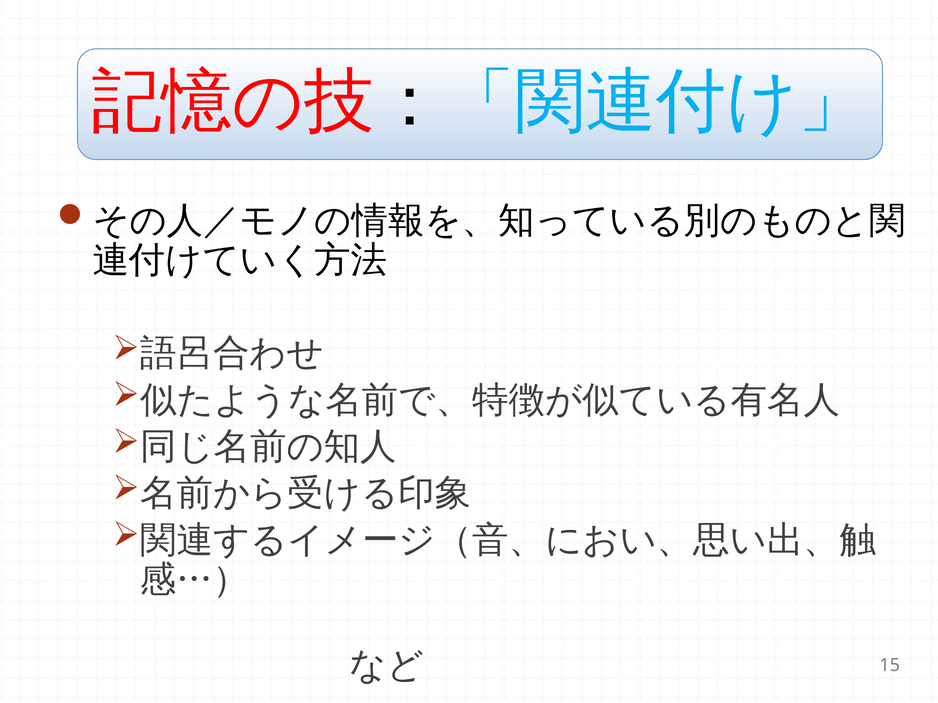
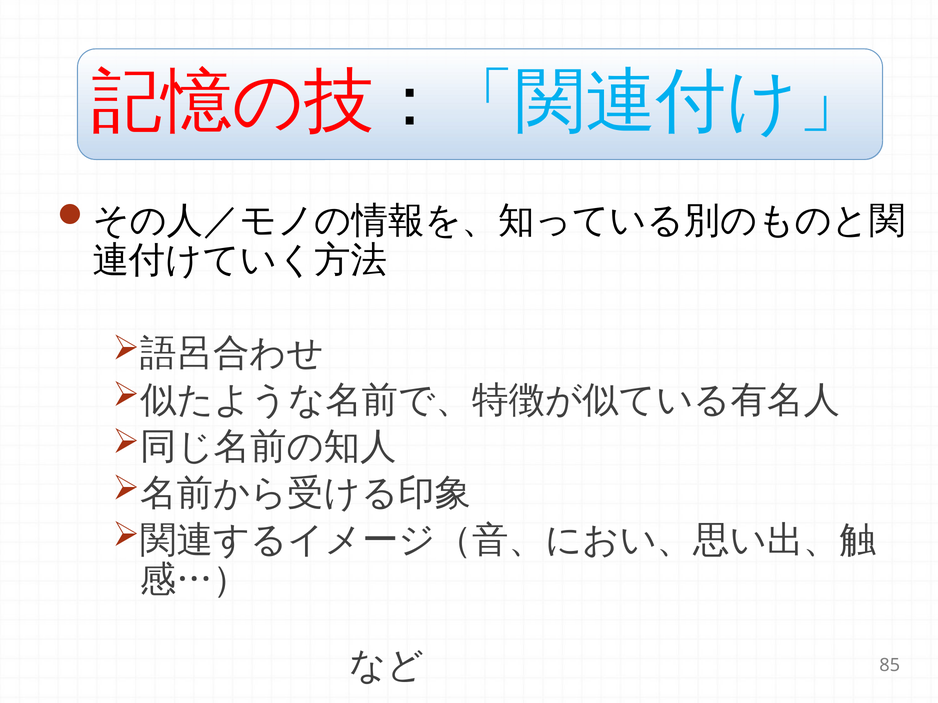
15: 15 -> 85 (890, 666)
